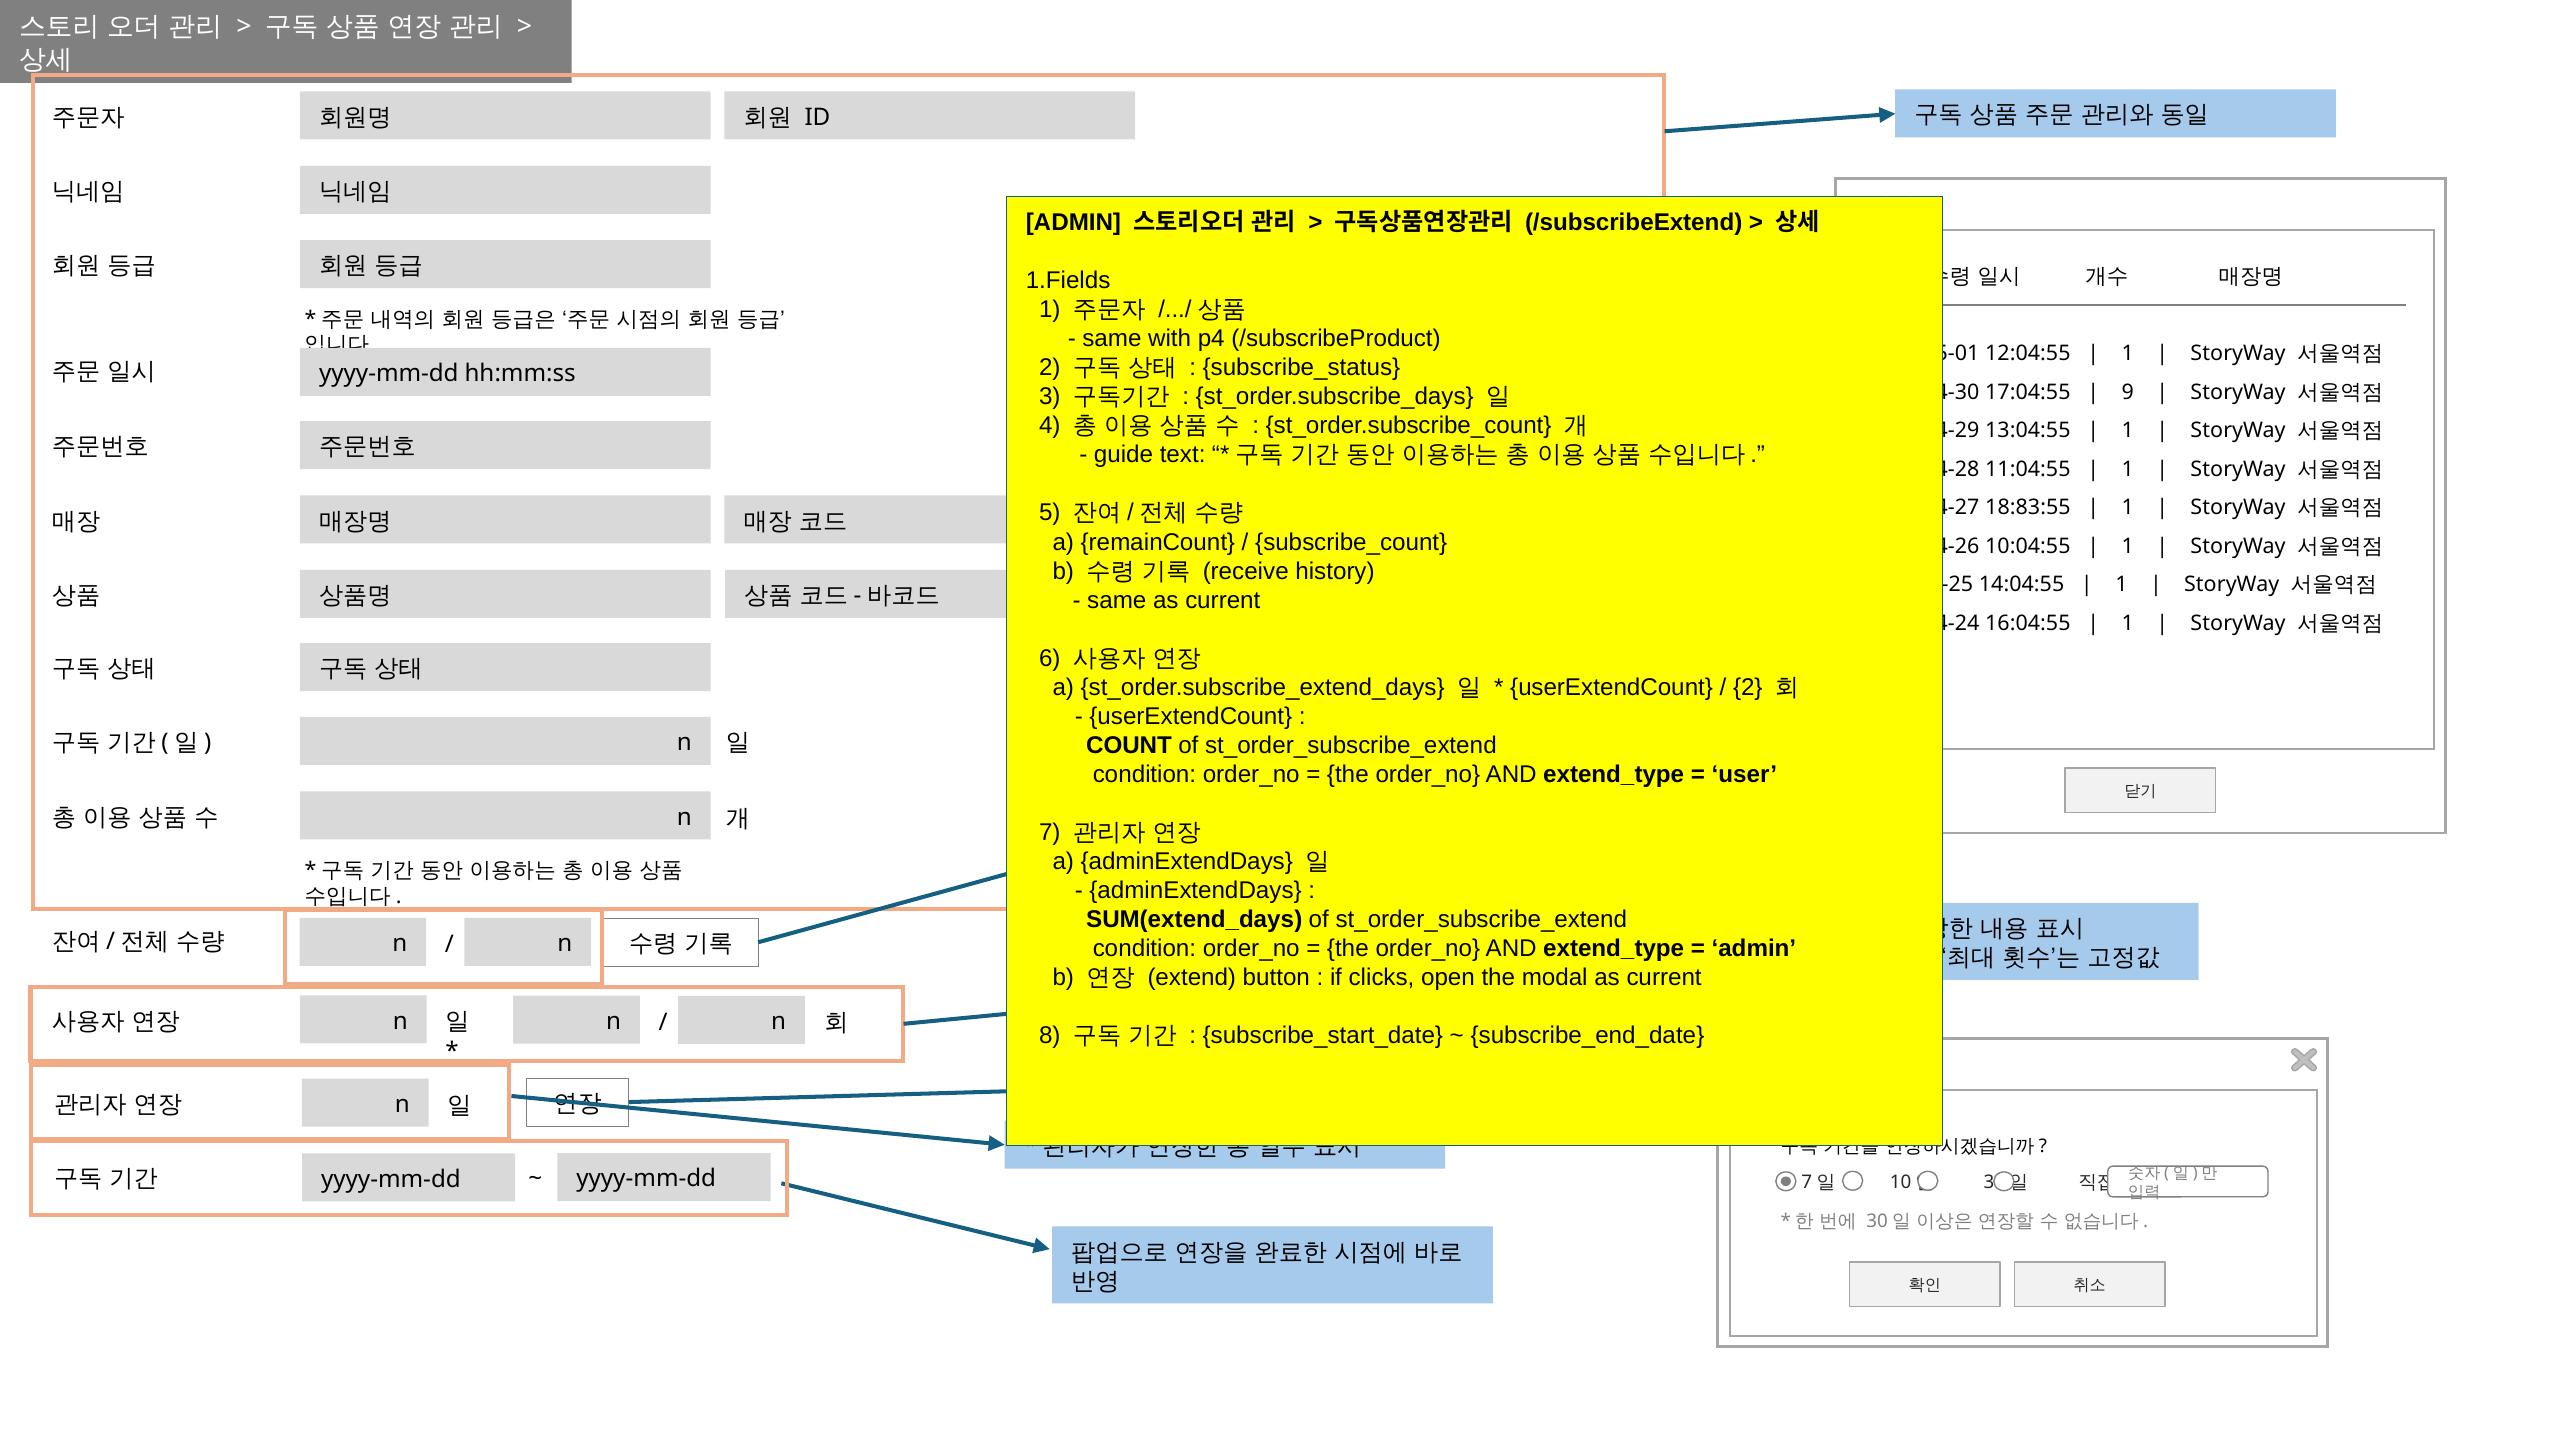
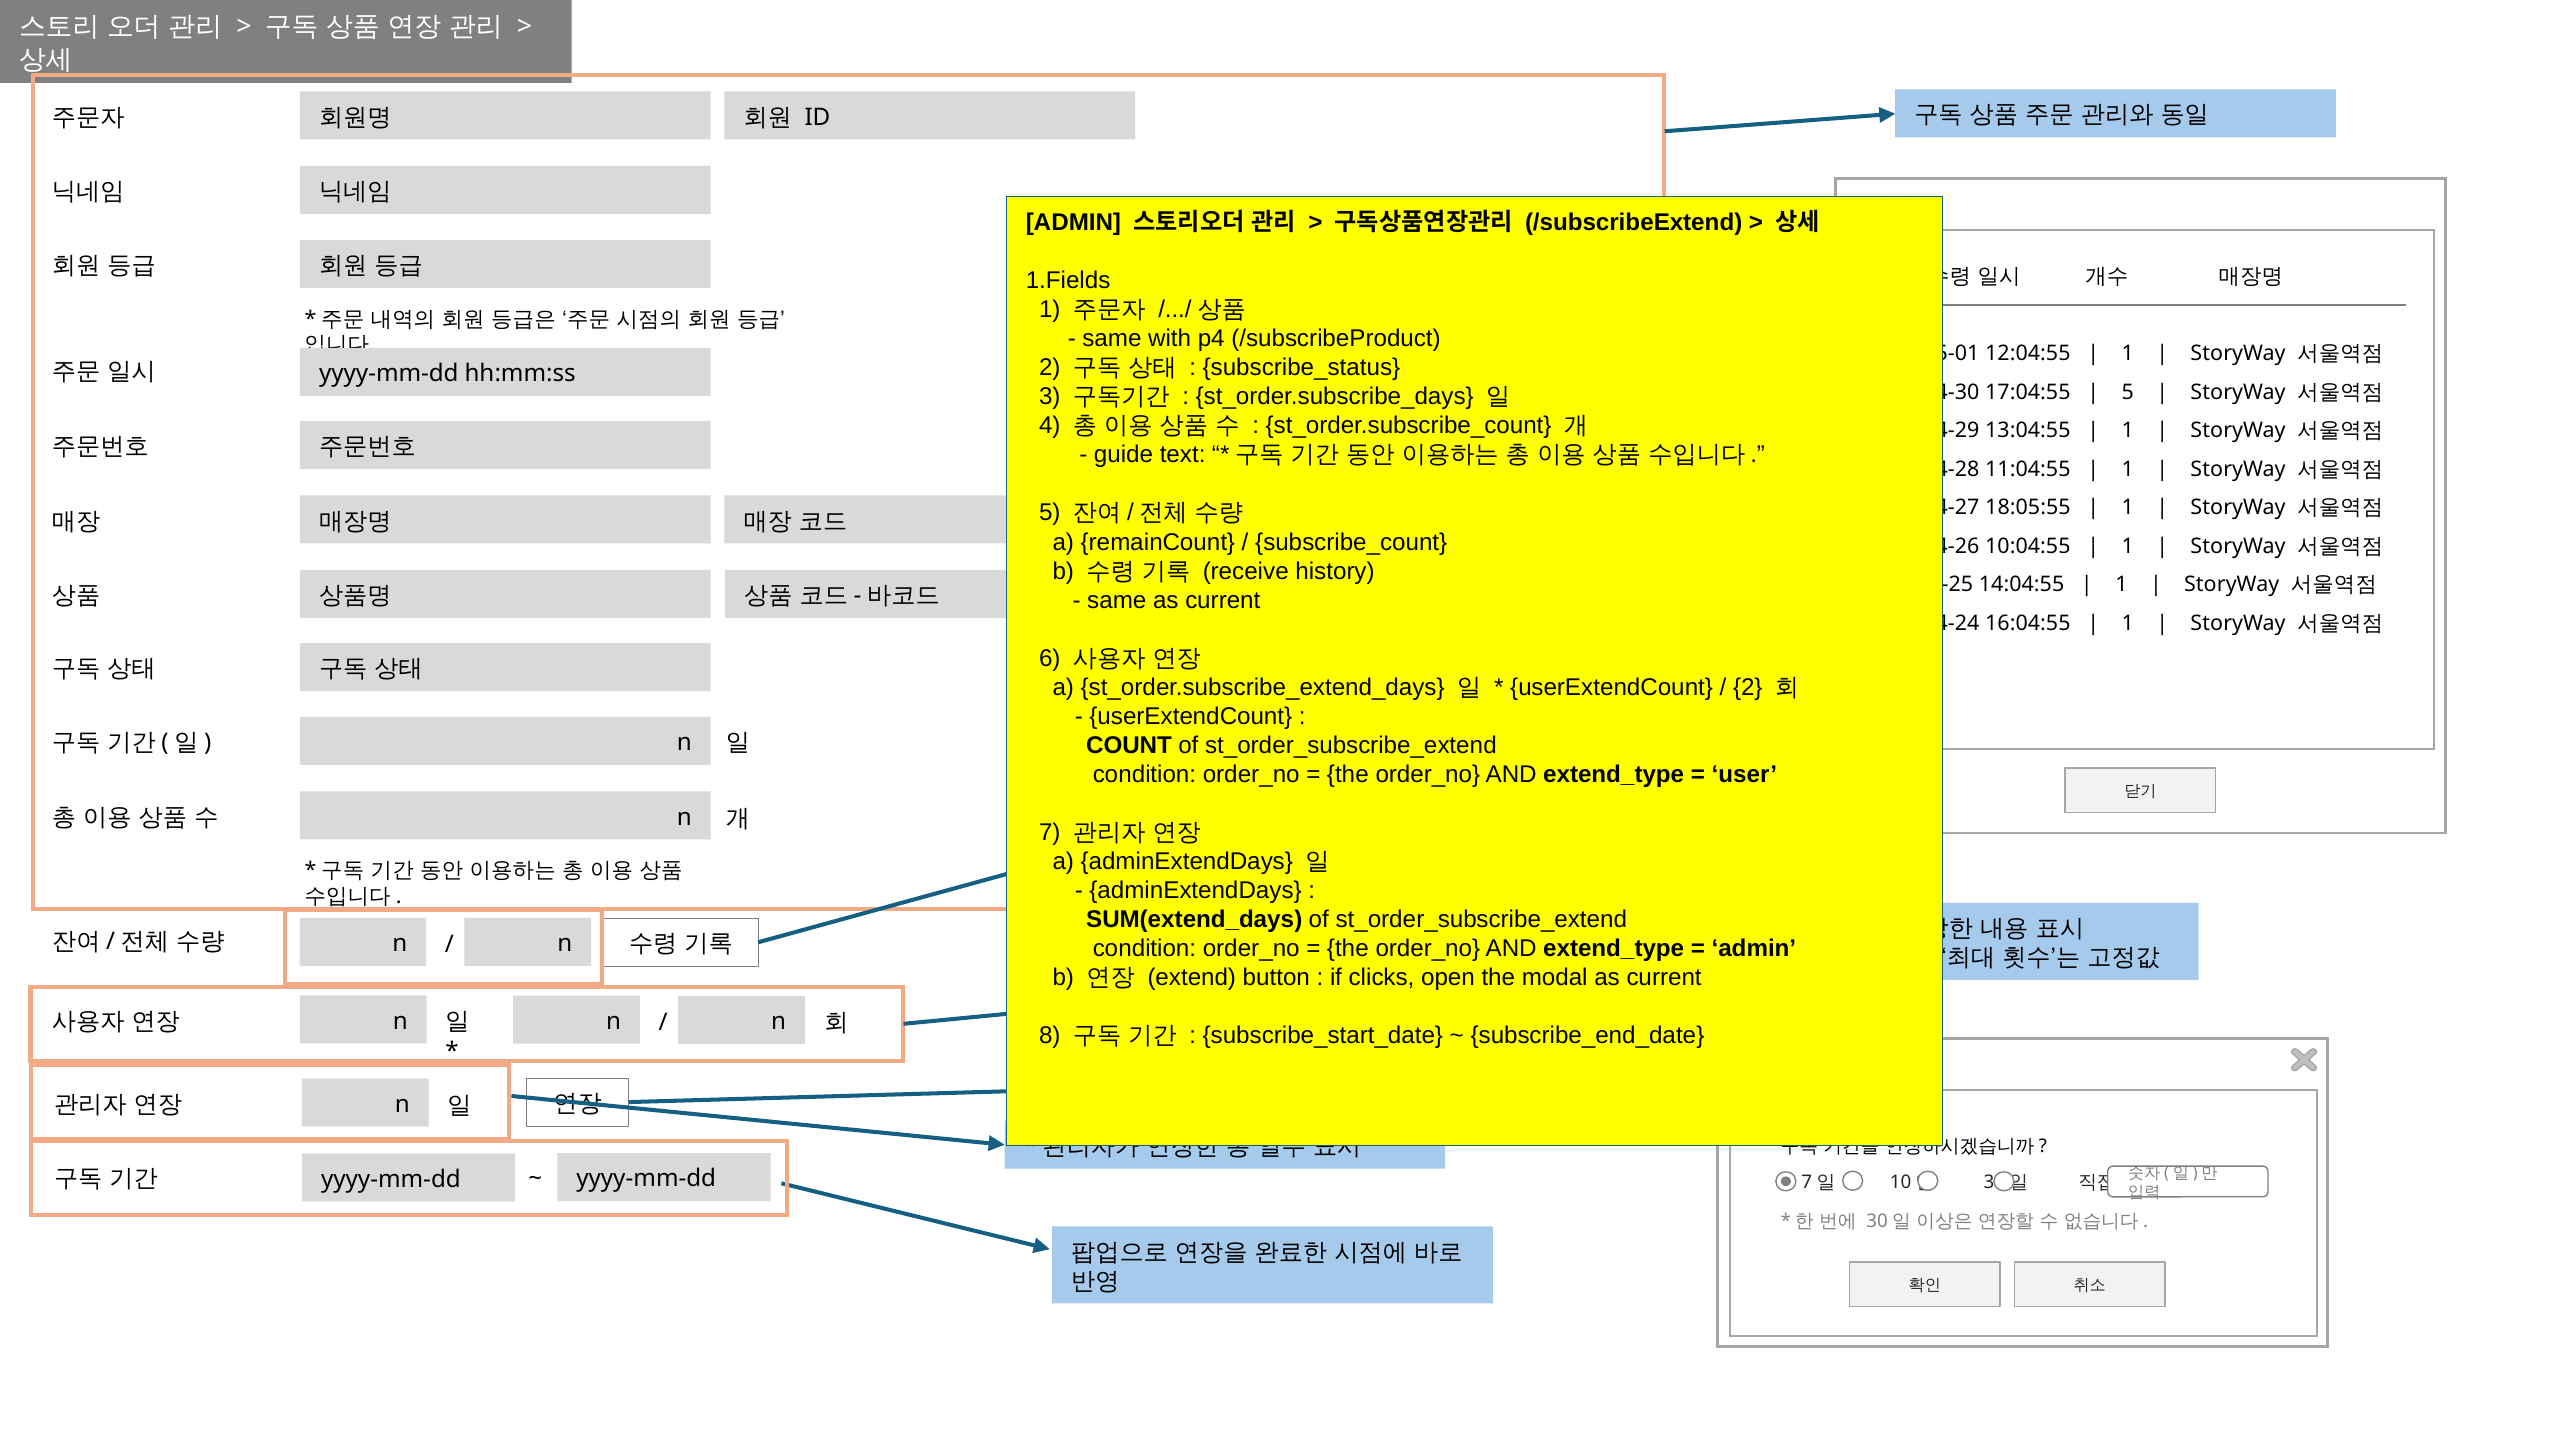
9: 9 -> 5 (2128, 392)
18:83:55: 18:83:55 -> 18:05:55 (2028, 508)
